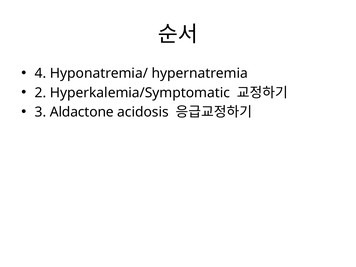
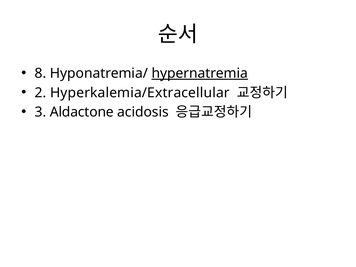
4: 4 -> 8 (41, 73)
hypernatremia underline: none -> present (200, 73)
Hyperkalemia/Symptomatic: Hyperkalemia/Symptomatic -> Hyperkalemia/Extracellular (140, 93)
